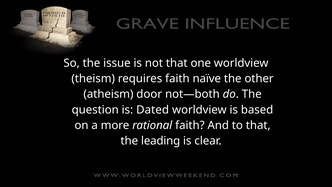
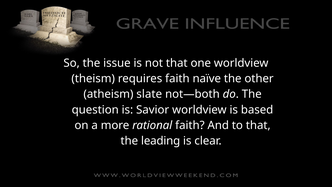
door: door -> slate (149, 94)
Dated: Dated -> Savior (153, 110)
